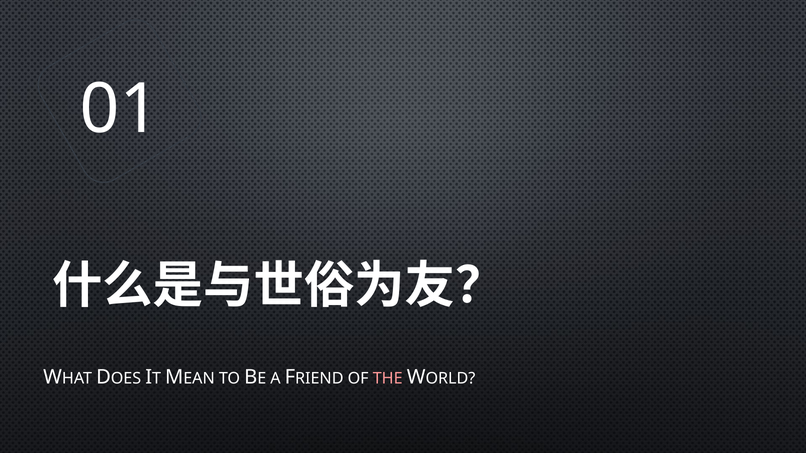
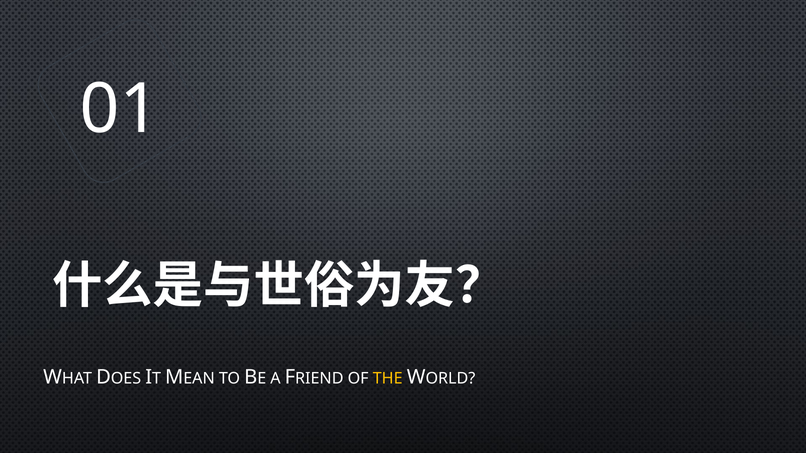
THE colour: pink -> yellow (388, 379)
